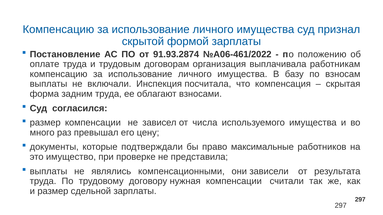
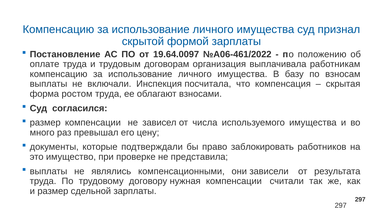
91.93.2874: 91.93.2874 -> 19.64.0097 (176, 54)
задним: задним -> ростом (77, 94)
максимальные: максимальные -> заблокировать (262, 147)
